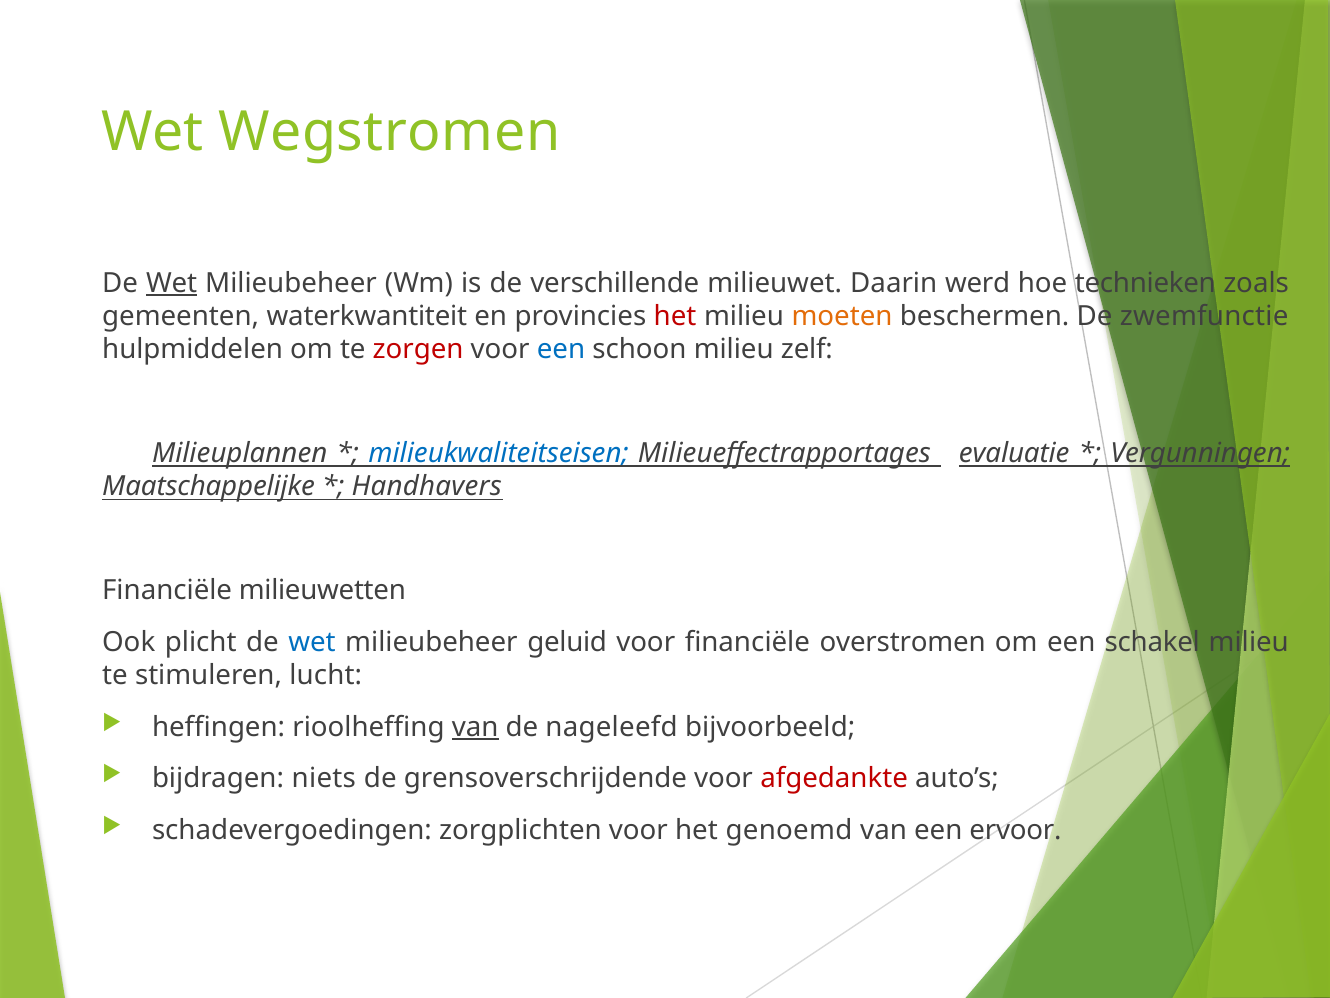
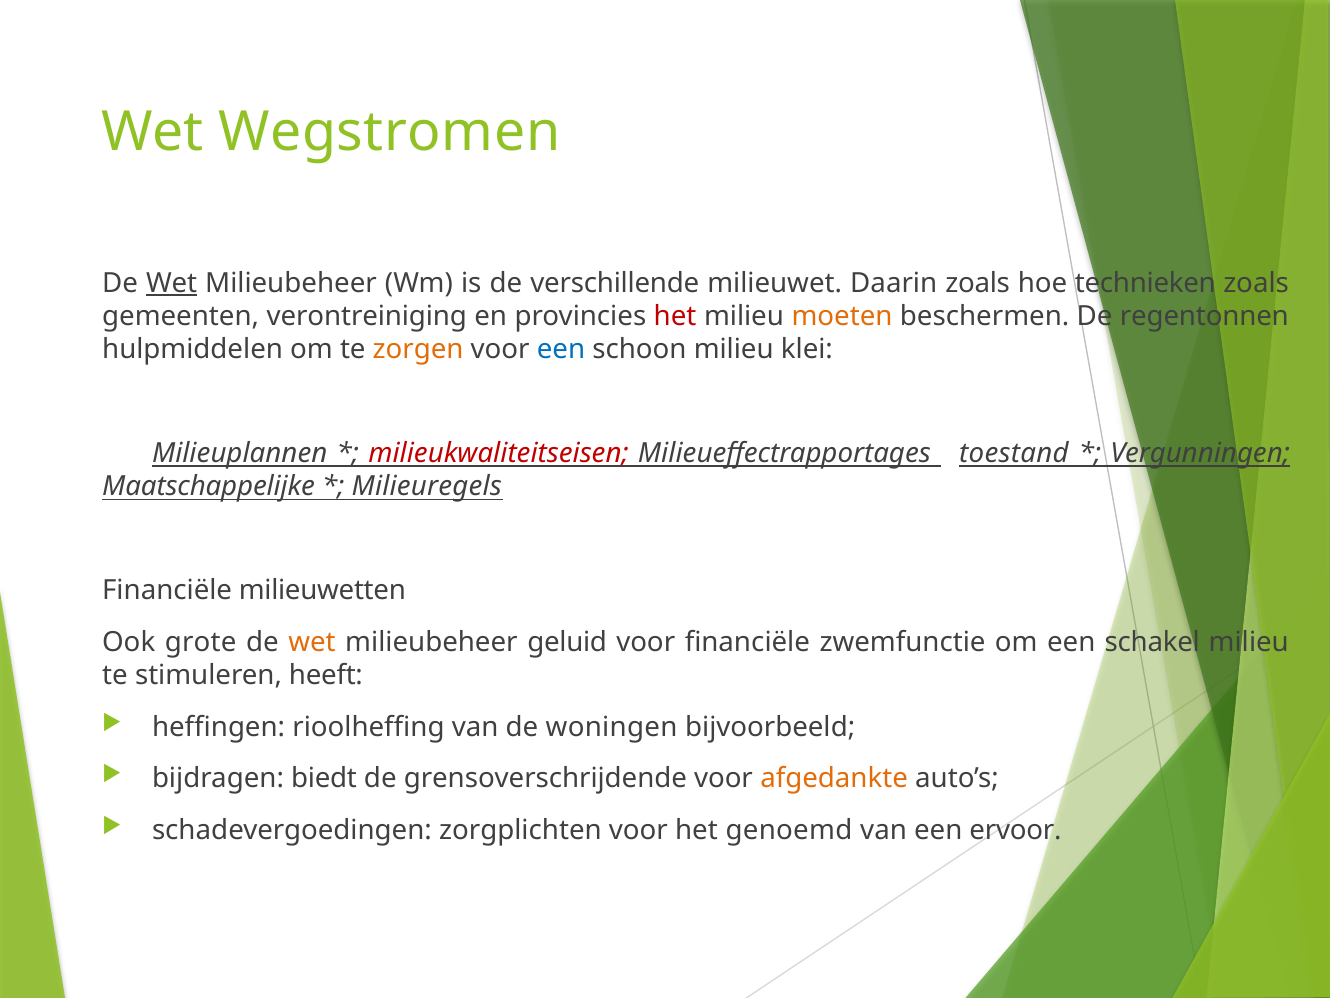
Daarin werd: werd -> zoals (978, 283)
waterkwantiteit: waterkwantiteit -> verontreiniging (367, 316)
zwemfunctie: zwemfunctie -> regentonnen (1204, 316)
zorgen colour: red -> orange (418, 350)
zelf: zelf -> klei (807, 350)
milieukwaliteitseisen colour: blue -> red (498, 453)
evaluatie: evaluatie -> toestand (1014, 453)
Handhavers: Handhavers -> Milieuregels (427, 486)
plicht: plicht -> grote (201, 642)
wet colour: blue -> orange (312, 642)
overstromen: overstromen -> zwemfunctie (903, 642)
lucht: lucht -> heeft (326, 675)
van underline: present -> none (475, 727)
nageleefd: nageleefd -> woningen (612, 727)
niets: niets -> biedt (324, 778)
afgedankte colour: red -> orange (834, 778)
